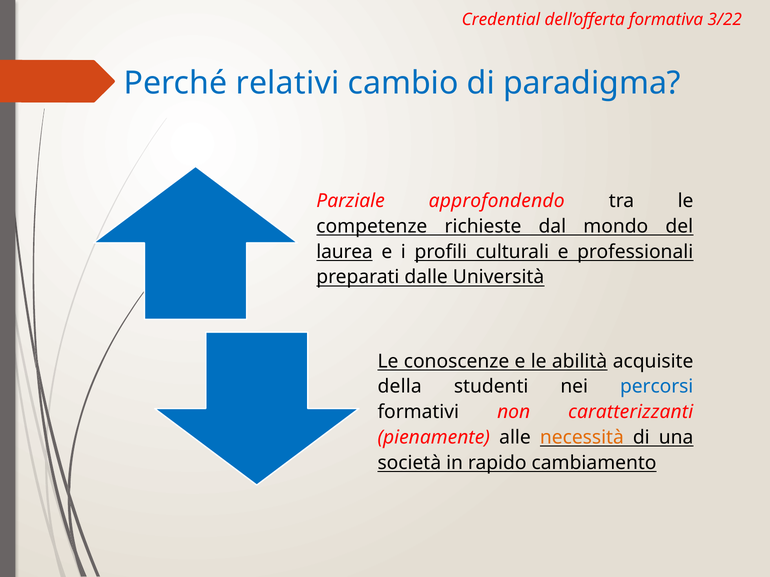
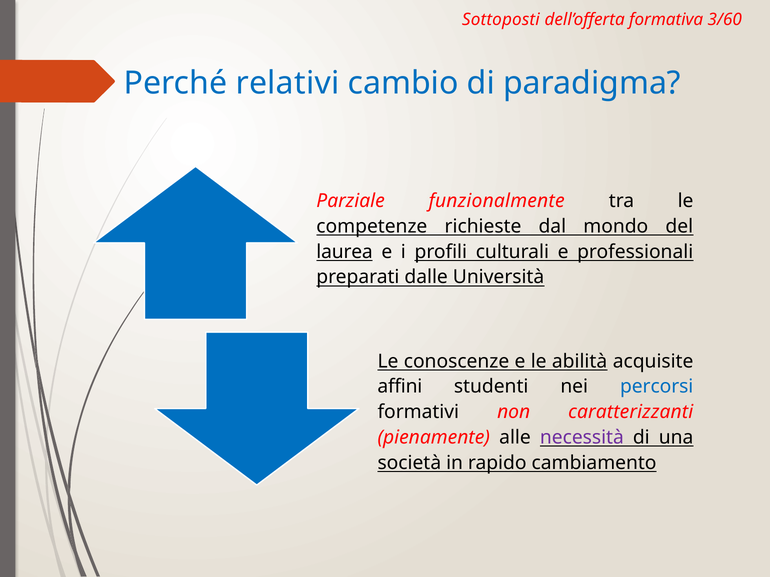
Credential: Credential -> Sottoposti (501, 20)
3/22: 3/22 -> 3/60 (725, 20)
approfondendo: approfondendo -> funzionalmente (497, 201)
della: della -> affini (400, 387)
necessità colour: orange -> purple (582, 438)
